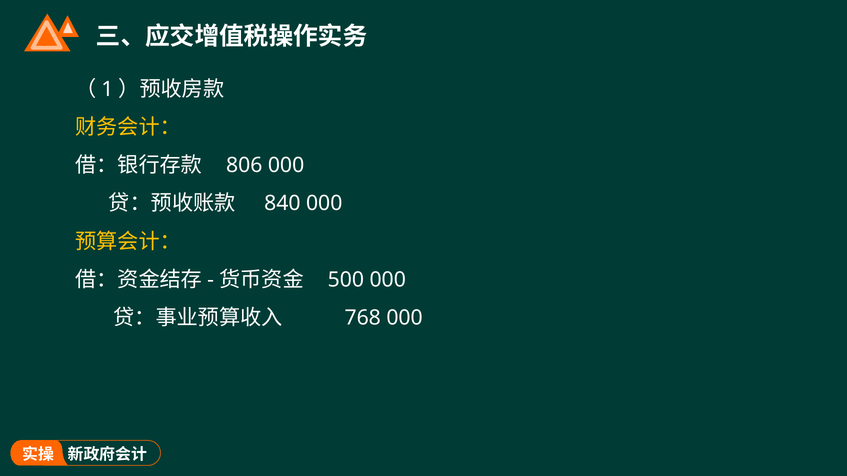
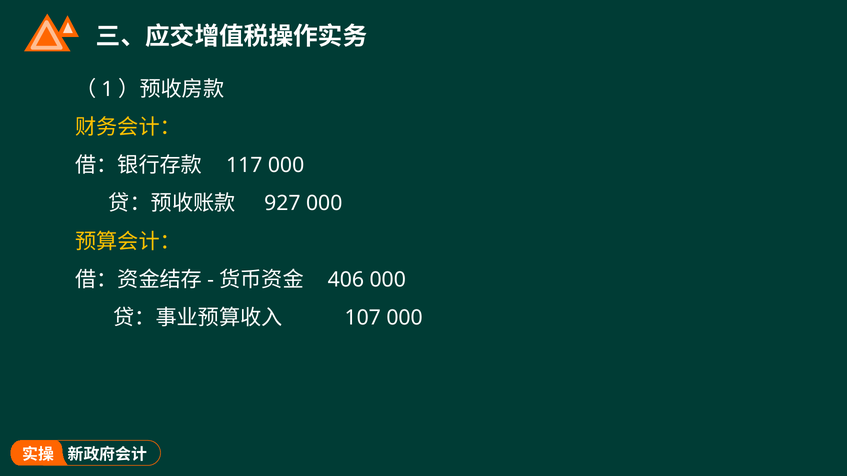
806: 806 -> 117 (244, 166)
840: 840 -> 927 (282, 204)
500: 500 -> 406 (346, 280)
768: 768 -> 107 (363, 318)
